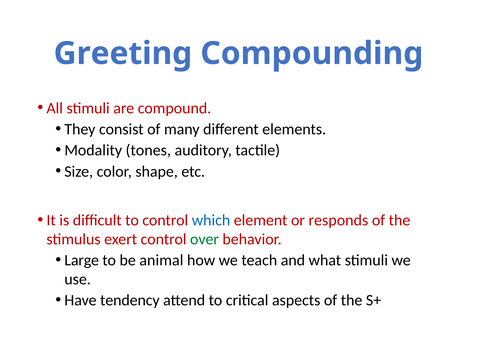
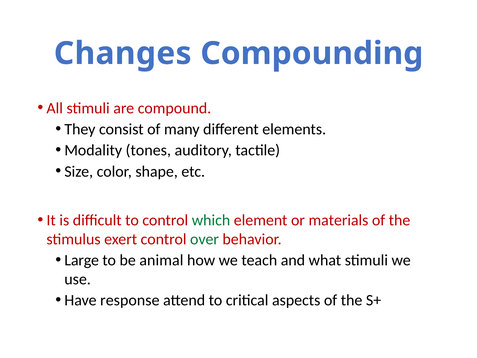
Greeting: Greeting -> Changes (123, 53)
which colour: blue -> green (211, 220)
responds: responds -> materials (338, 220)
tendency: tendency -> response (130, 300)
